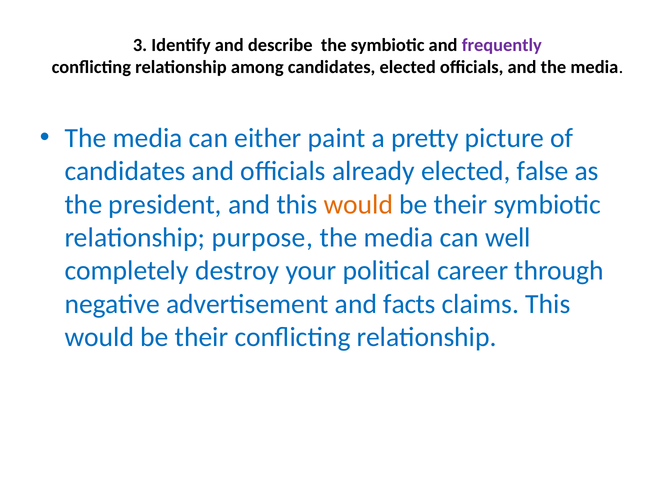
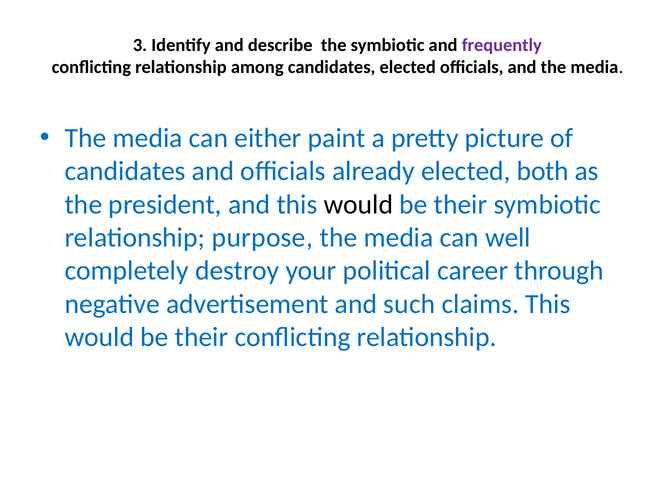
false: false -> both (543, 171)
would colour: orange -> black (358, 204)
facts: facts -> such (409, 304)
